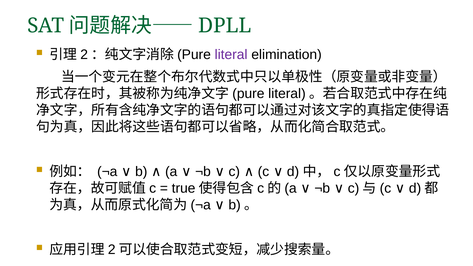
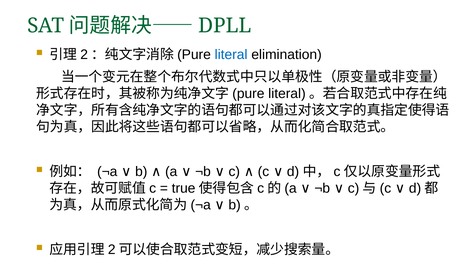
literal colour: purple -> blue (231, 55)
